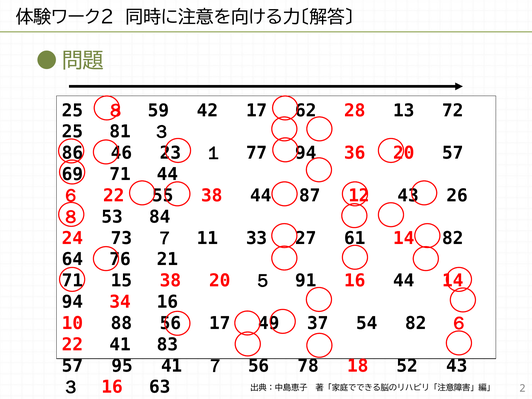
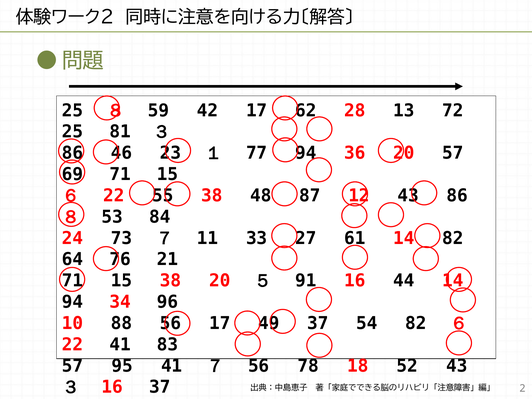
69 71 44: 44 -> 15 (168, 174)
38 44: 44 -> 48 (261, 196)
43 26: 26 -> 86 (457, 196)
34 16: 16 -> 96 (168, 302)
16 63: 63 -> 37 (160, 387)
